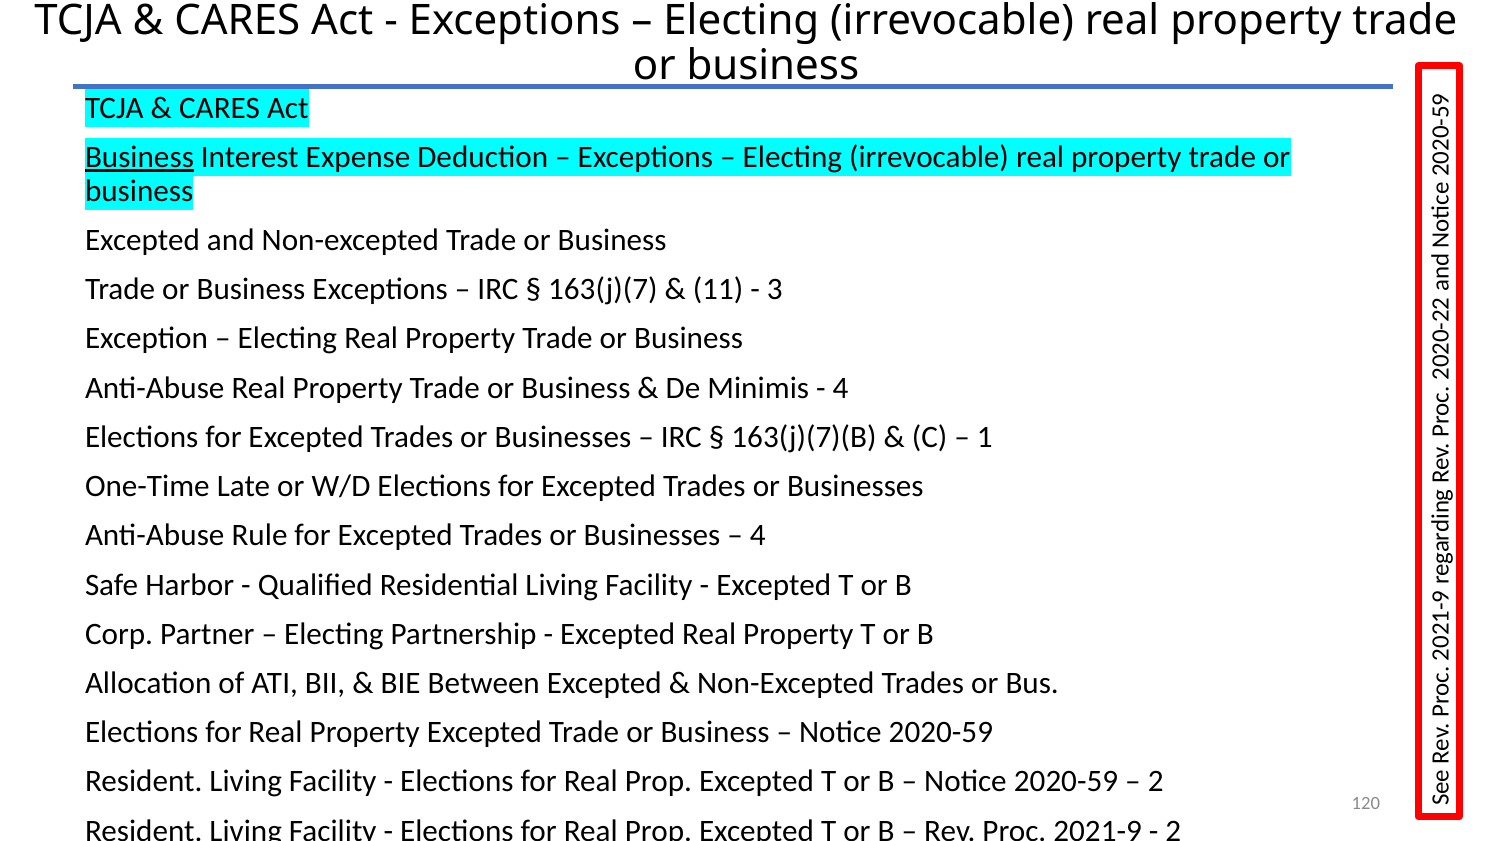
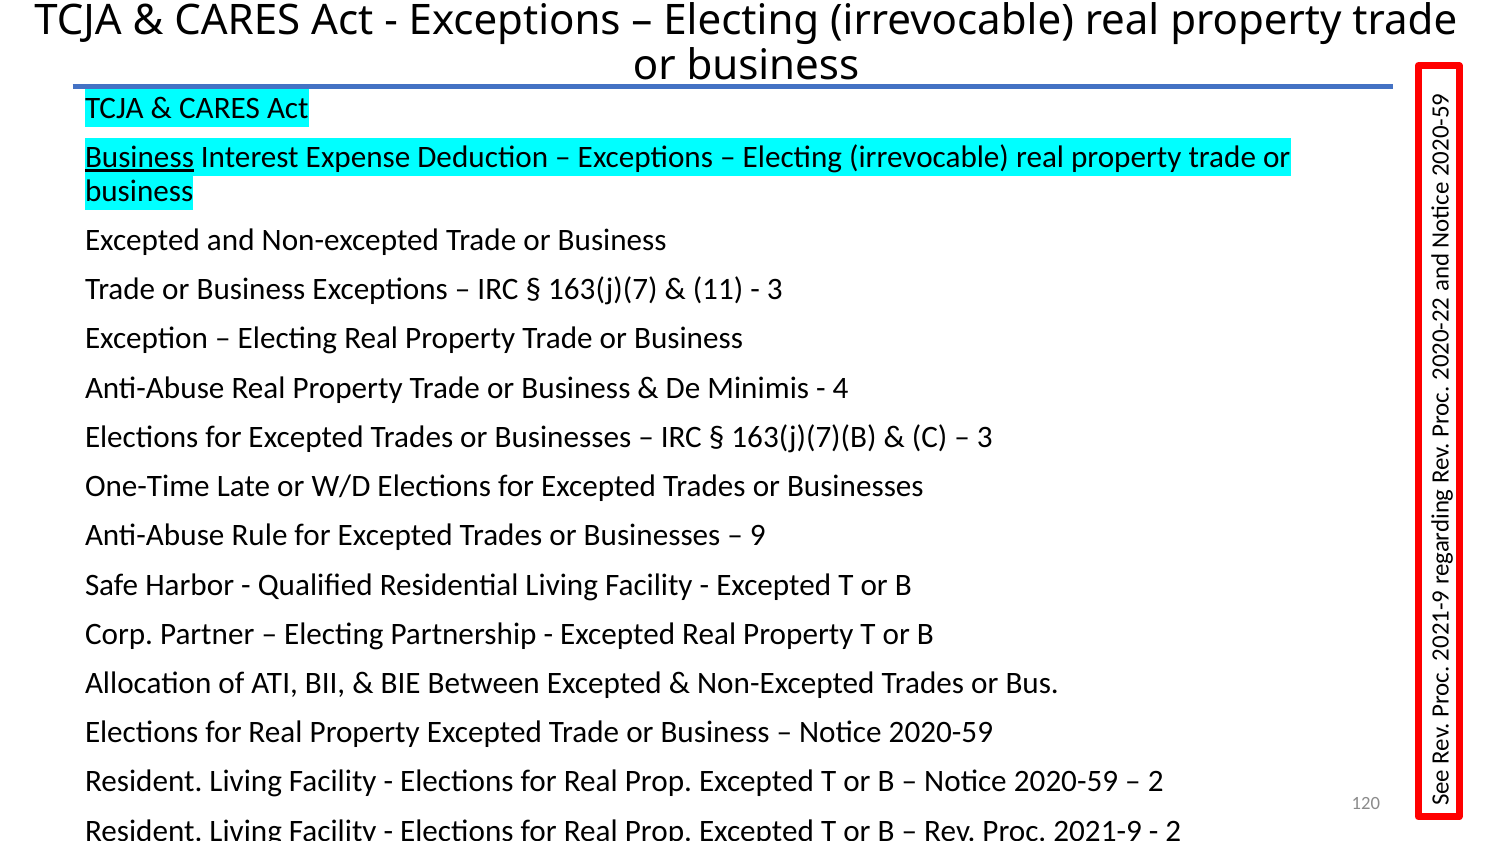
1: 1 -> 3 (985, 437)
4: 4 -> 9 (758, 535)
